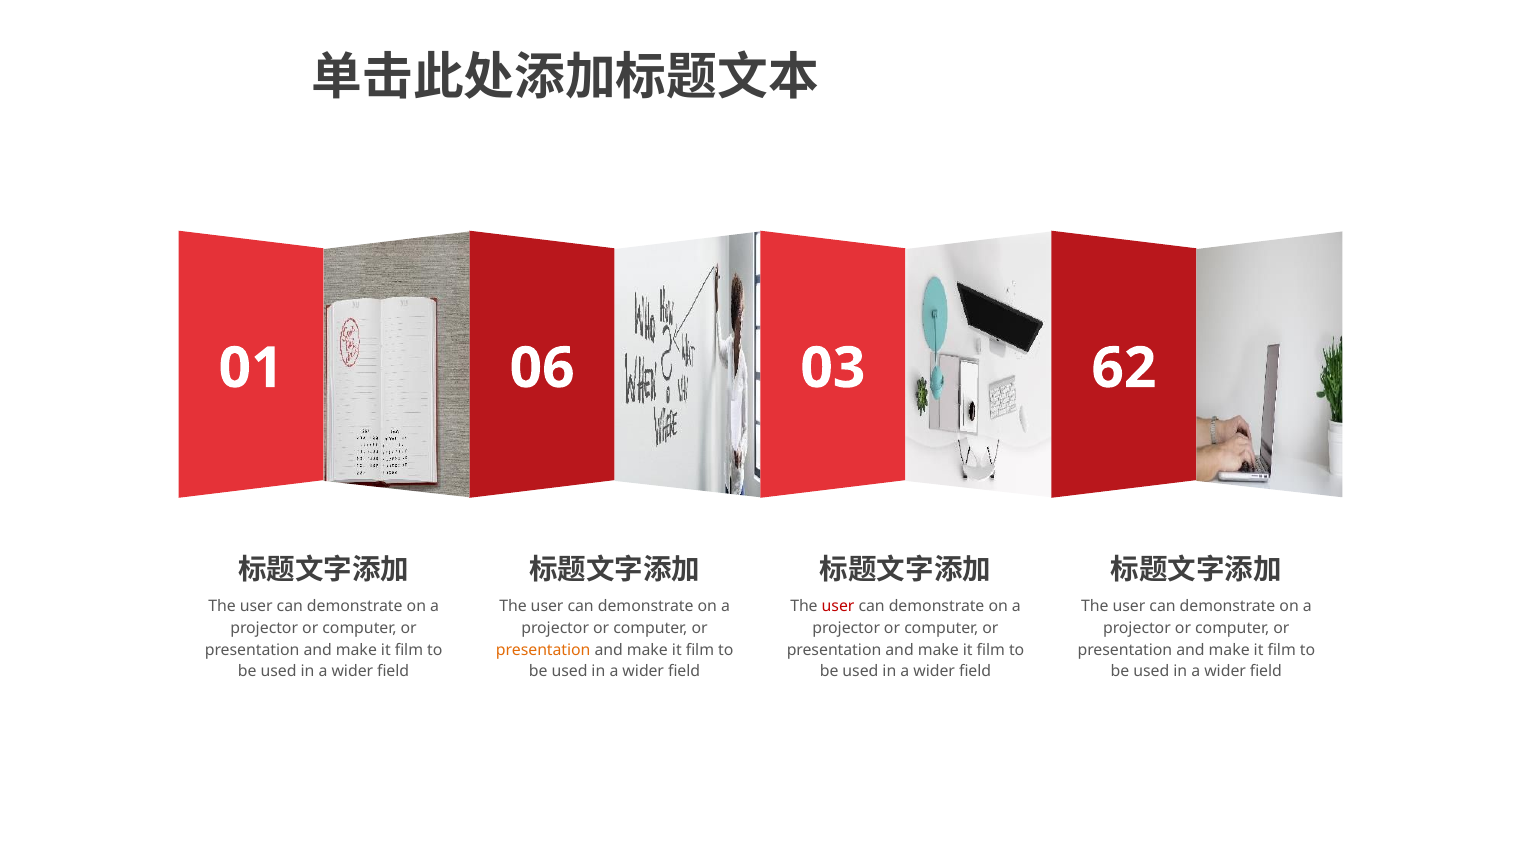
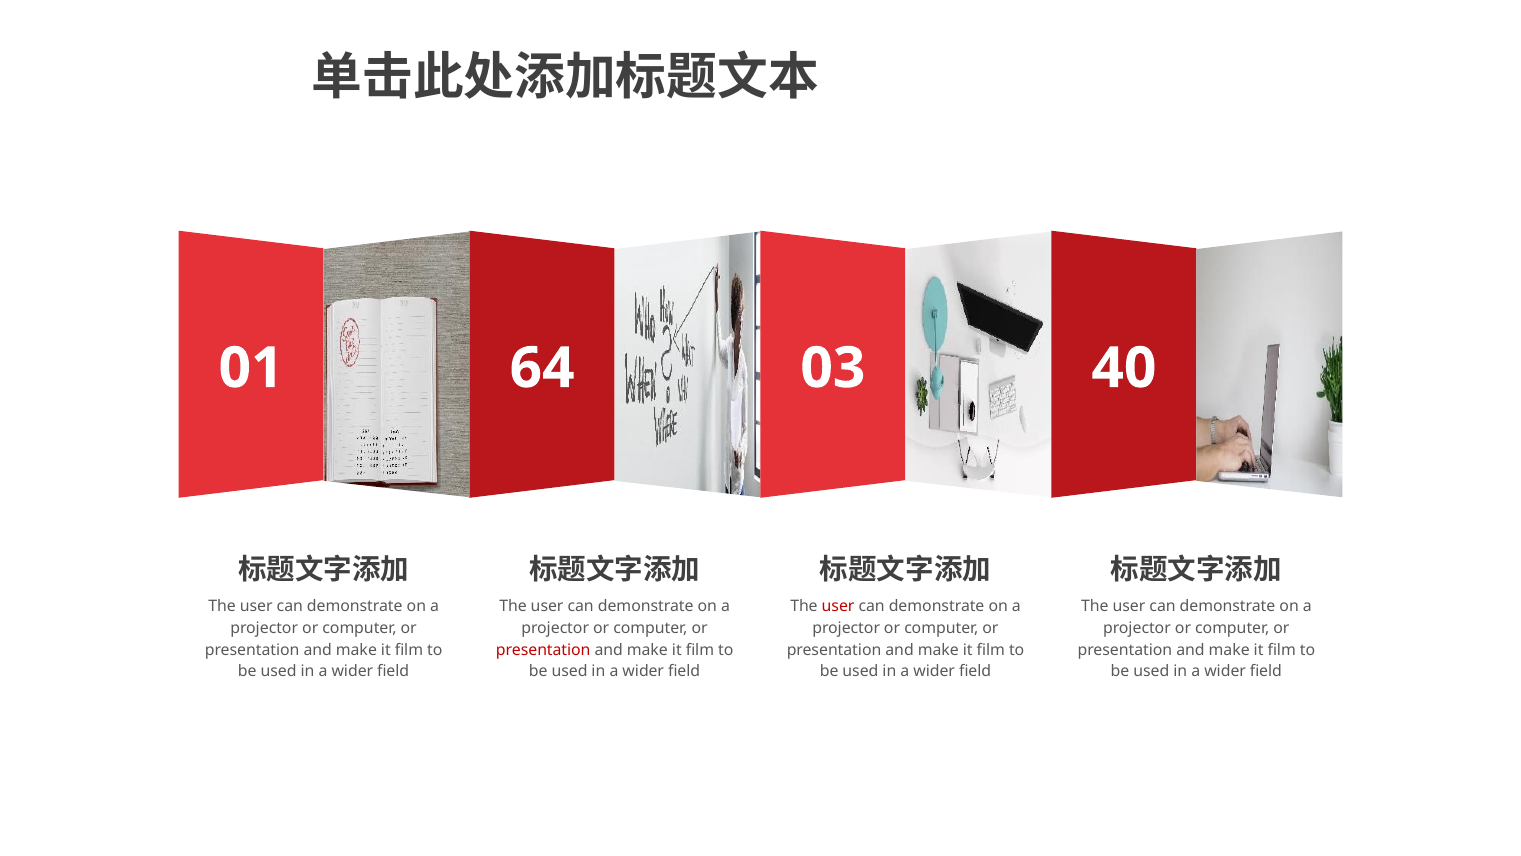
06: 06 -> 64 (542, 368)
62: 62 -> 40 (1124, 368)
presentation colour: orange -> red (543, 650)
